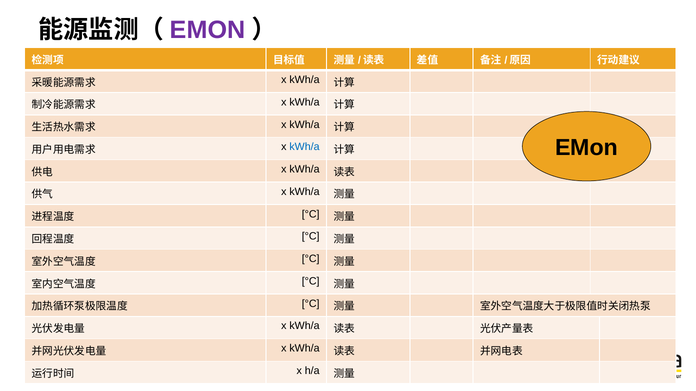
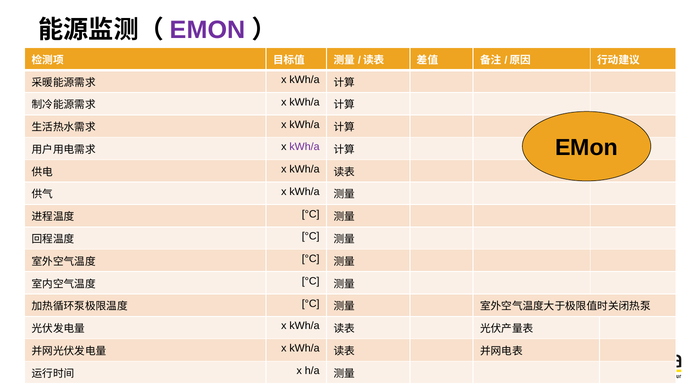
kWh/a colour: blue -> purple (304, 147)
